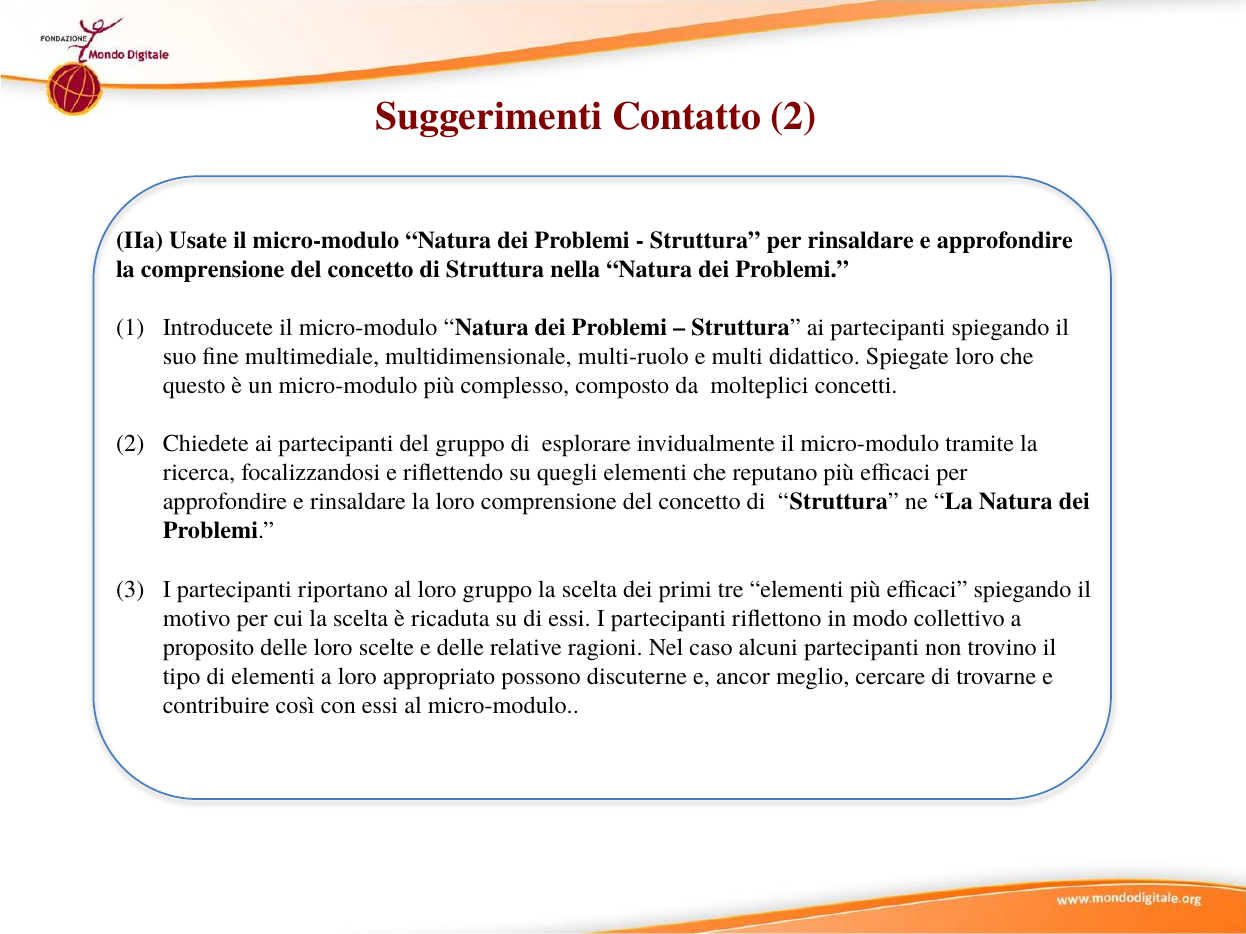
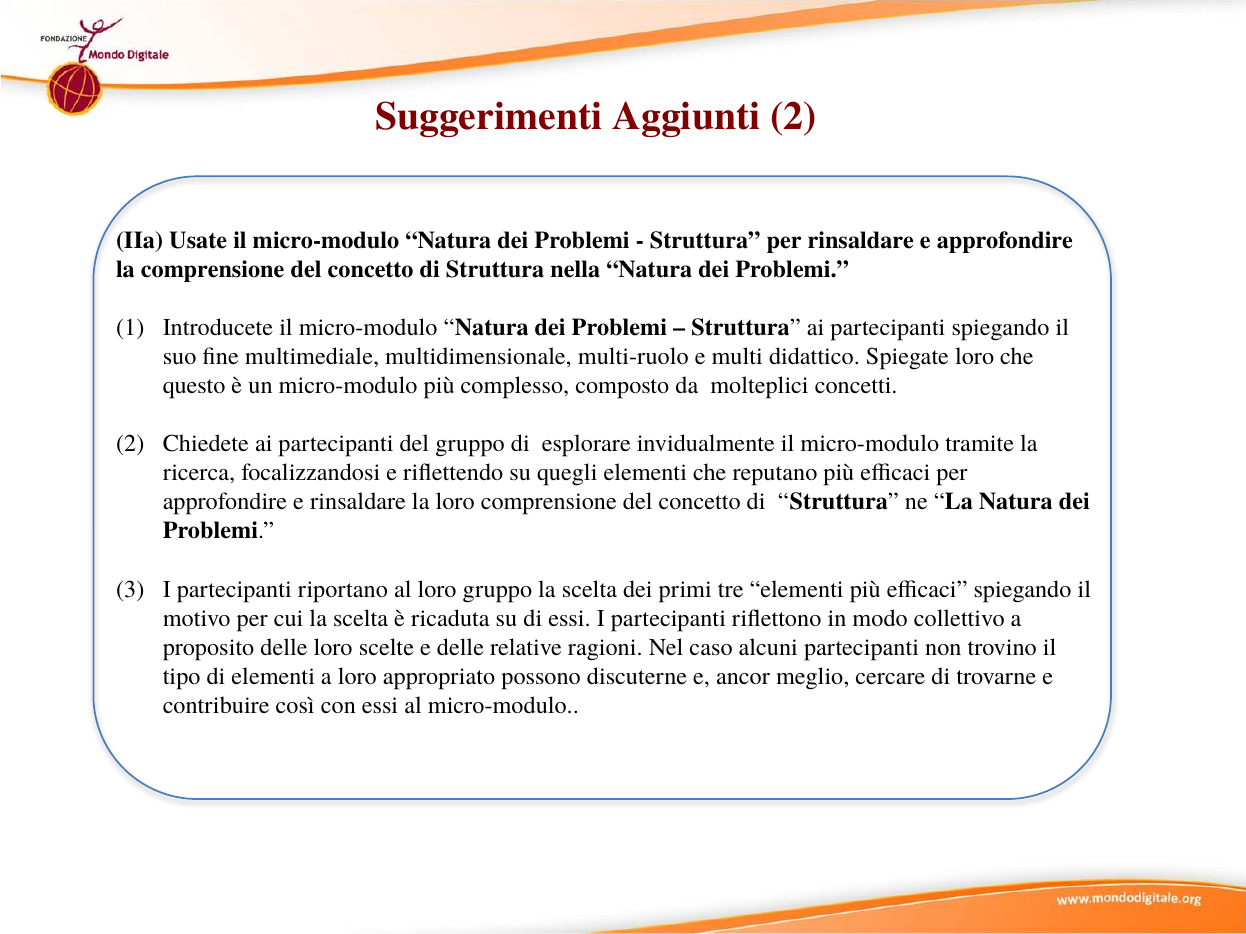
Contatto: Contatto -> Aggiunti (687, 116)
